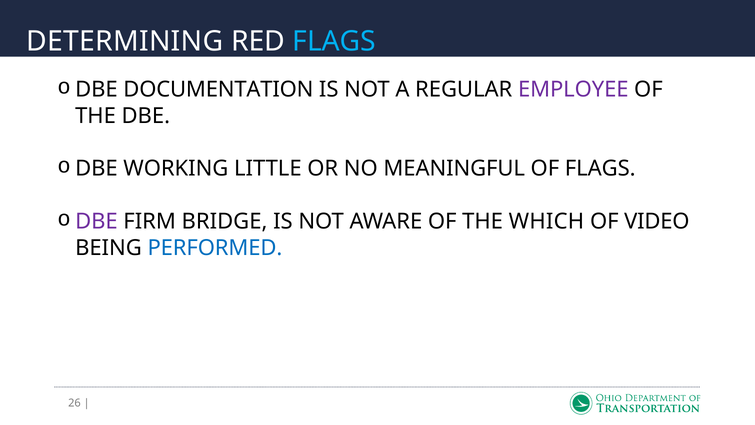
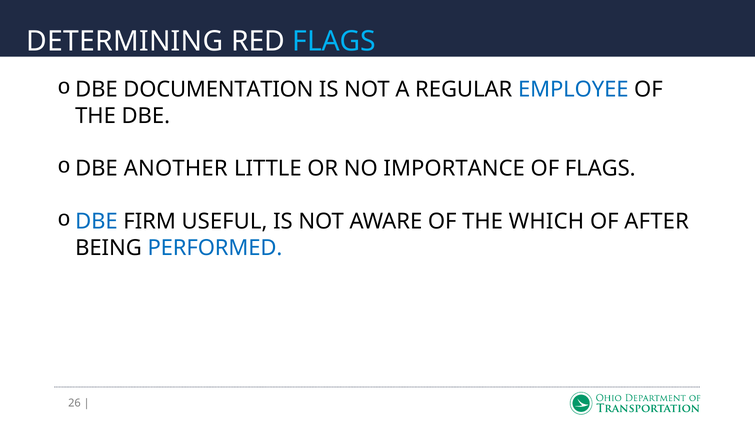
EMPLOYEE colour: purple -> blue (573, 89)
WORKING: WORKING -> ANOTHER (176, 169)
MEANINGFUL: MEANINGFUL -> IMPORTANCE (454, 169)
DBE colour: purple -> blue (96, 221)
BRIDGE: BRIDGE -> USEFUL (225, 221)
VIDEO: VIDEO -> AFTER (657, 221)
